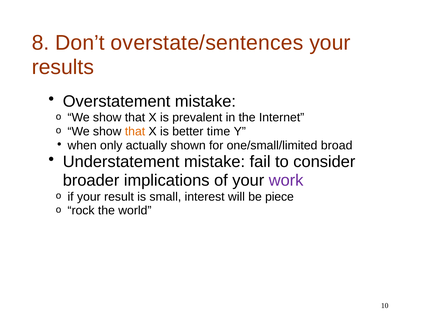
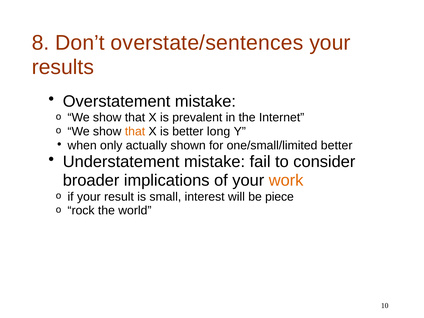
time: time -> long (219, 132)
one/small/limited broad: broad -> better (337, 145)
work colour: purple -> orange (286, 181)
